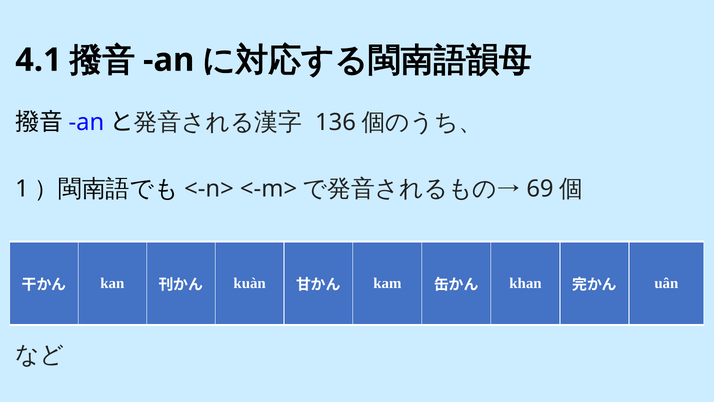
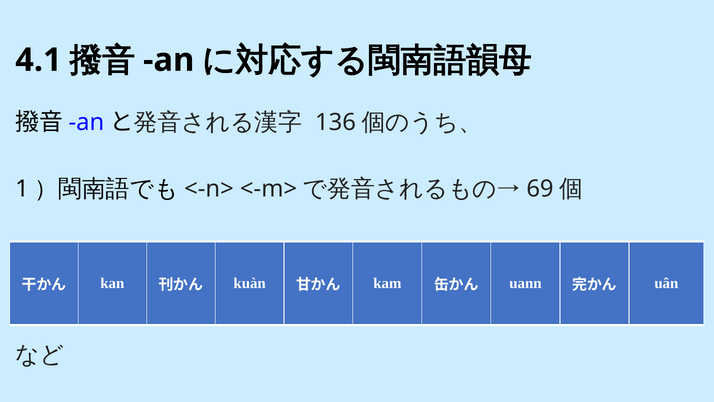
khan: khan -> uann (525, 283)
